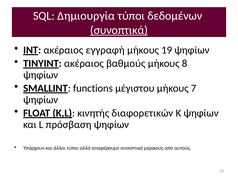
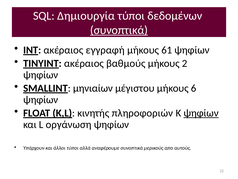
19: 19 -> 61 (167, 50)
8: 8 -> 2 (185, 63)
functions: functions -> μηνιαίων (93, 88)
7: 7 -> 6 (194, 88)
διαφορετικών: διαφορετικών -> πληροφοριών (142, 113)
ψηφίων underline: none -> present (201, 113)
πρόσβαση: πρόσβαση -> οργάνωση (69, 124)
